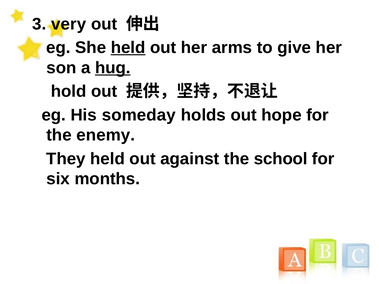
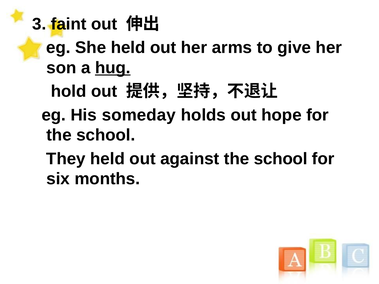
very: very -> faint (69, 24)
held underline: present -> none (128, 48)
enemy: enemy -> school (106, 135)
